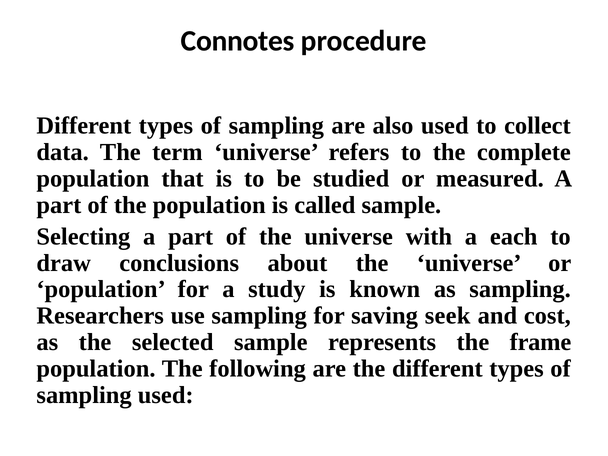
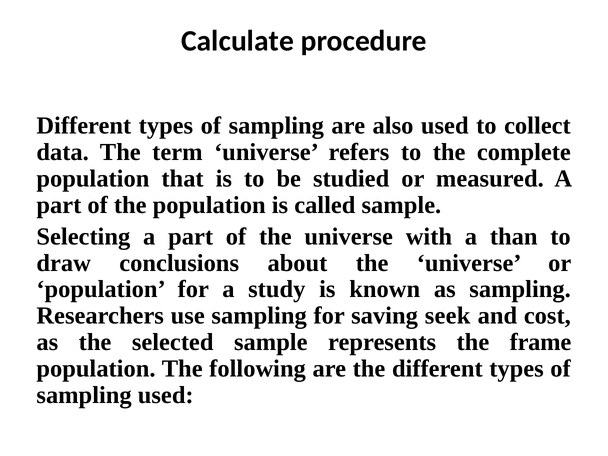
Connotes: Connotes -> Calculate (238, 41)
each: each -> than (514, 237)
